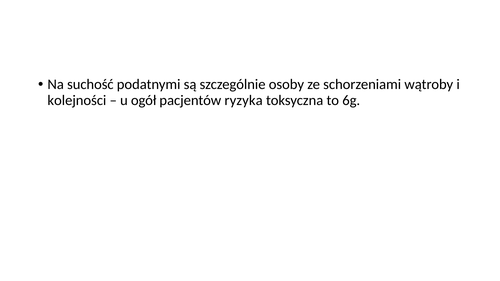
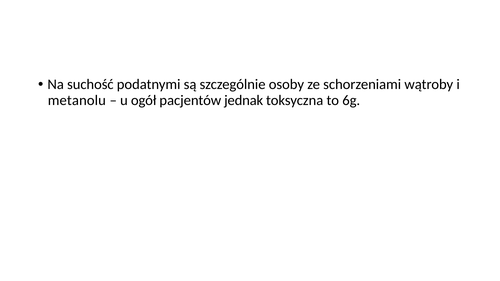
kolejności: kolejności -> metanolu (77, 100)
ryzyka: ryzyka -> jednak (244, 100)
